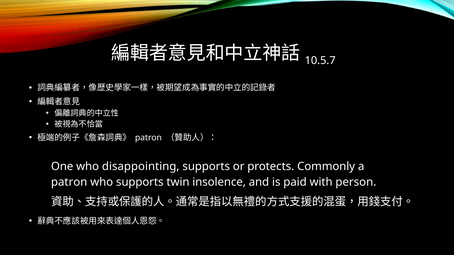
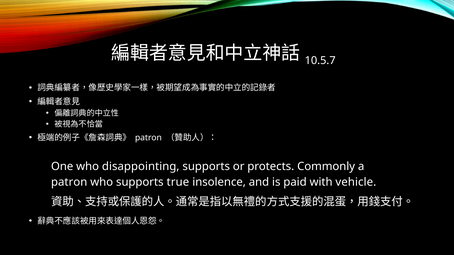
twin: twin -> true (178, 182)
person: person -> vehicle (356, 182)
